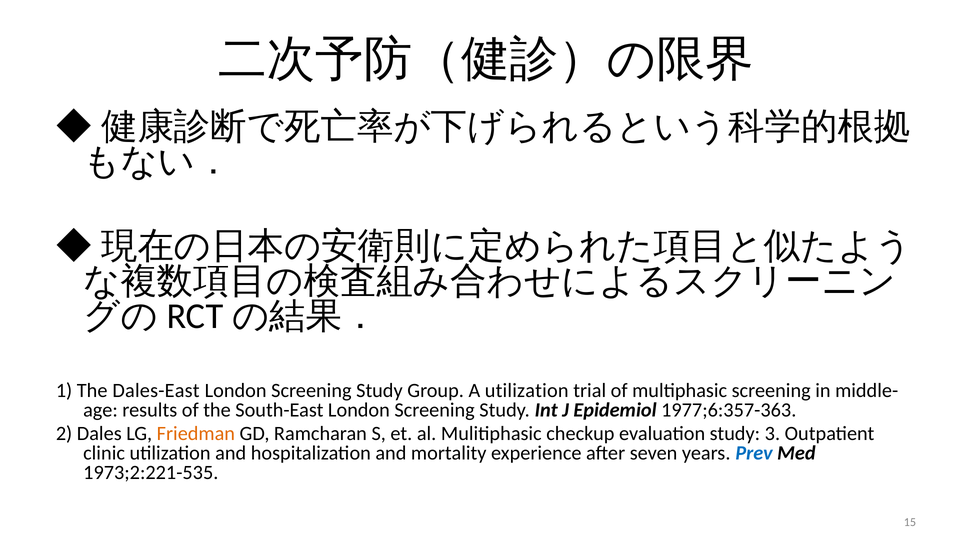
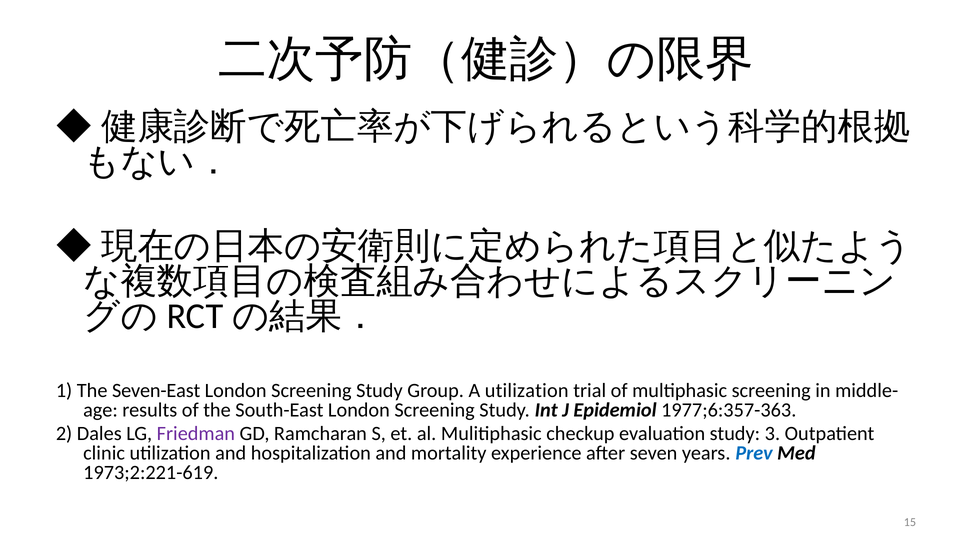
Dales-East: Dales-East -> Seven-East (156, 390)
Friedman colour: orange -> purple (196, 433)
1973;2:221-535: 1973;2:221-535 -> 1973;2:221-619 (151, 472)
